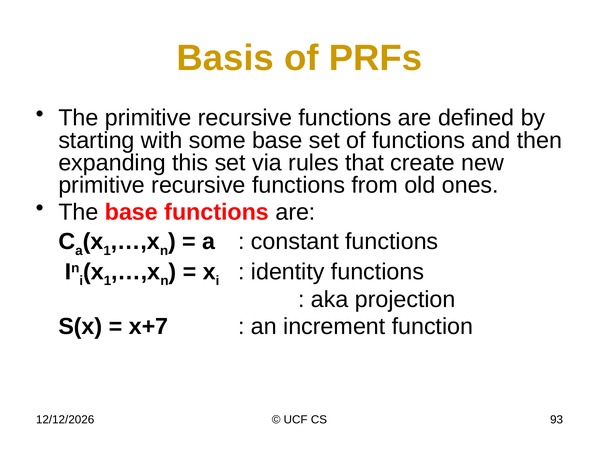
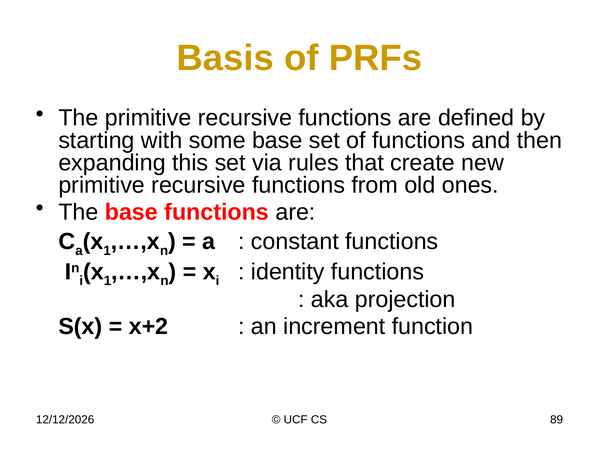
x+7: x+7 -> x+2 (148, 327)
93: 93 -> 89 (557, 420)
